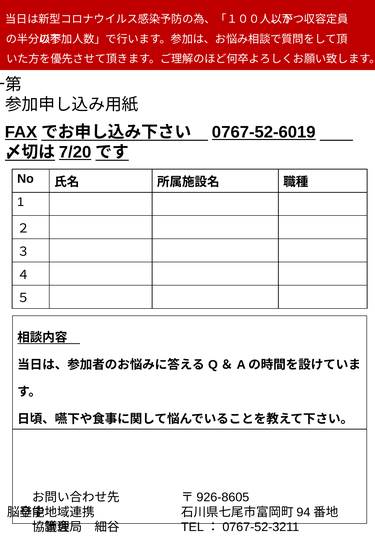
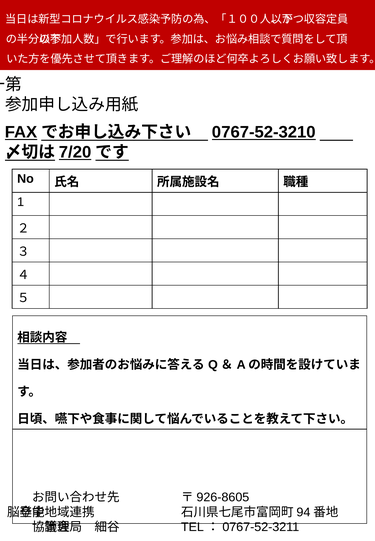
0767-52-6019: 0767-52-6019 -> 0767-52-3210 (264, 132)
